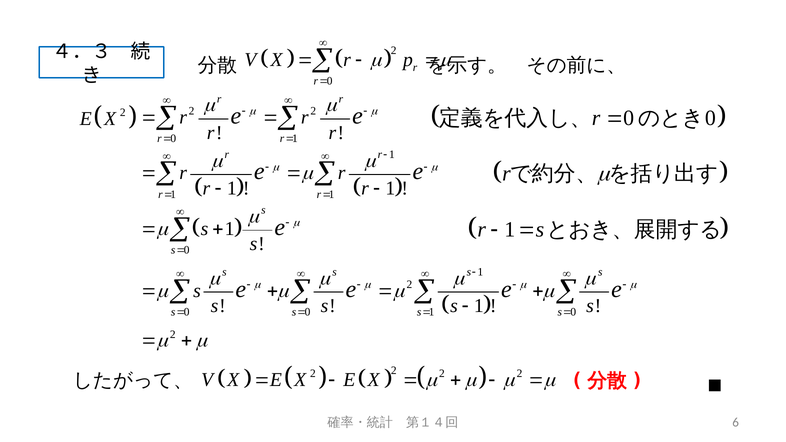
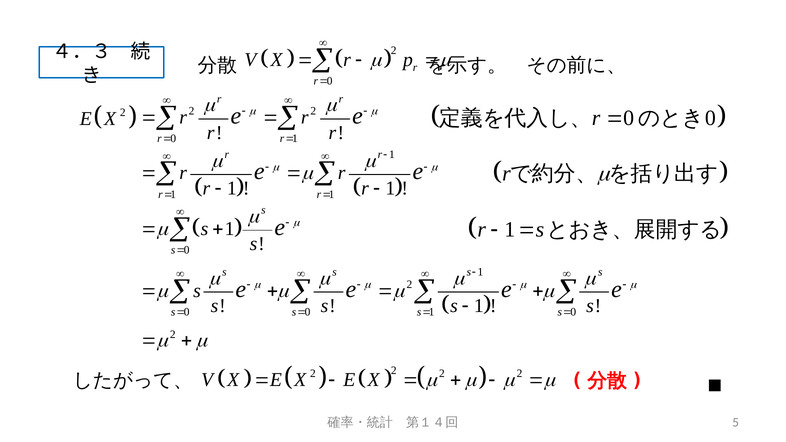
6: 6 -> 5 (736, 422)
